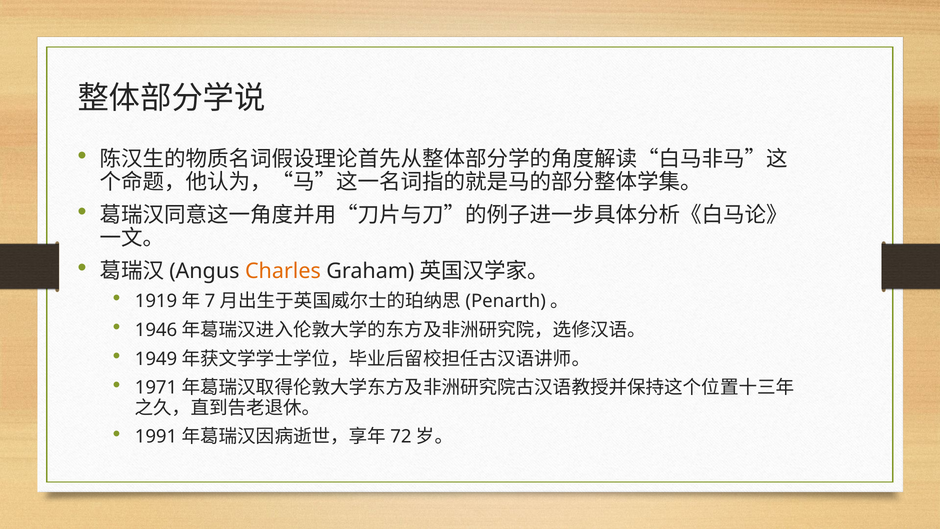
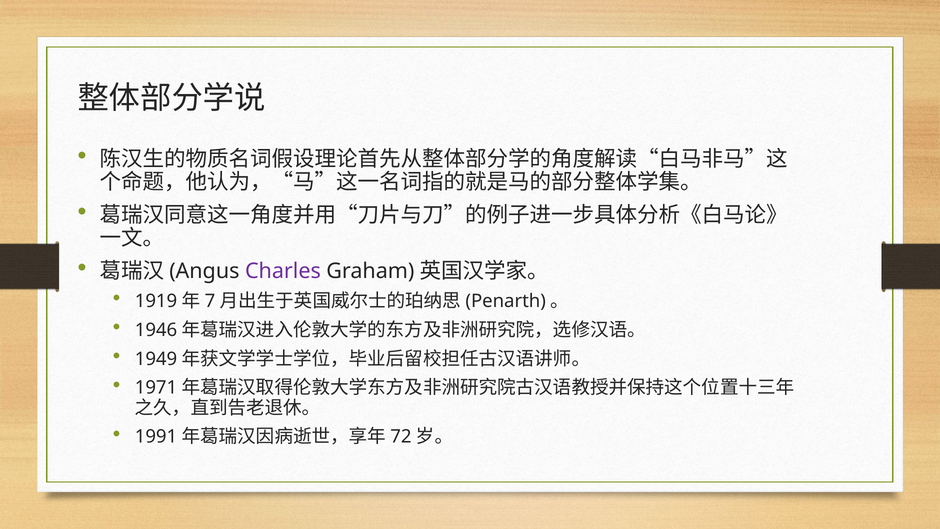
Charles colour: orange -> purple (283, 271)
